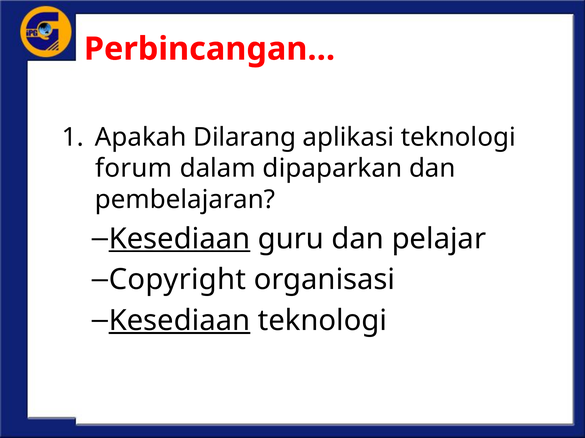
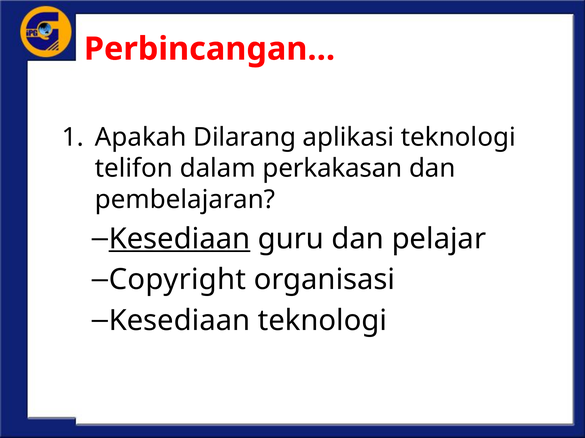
forum: forum -> telifon (134, 169)
dipaparkan: dipaparkan -> perkakasan (333, 169)
Kesediaan underline: present -> none (179, 321)
